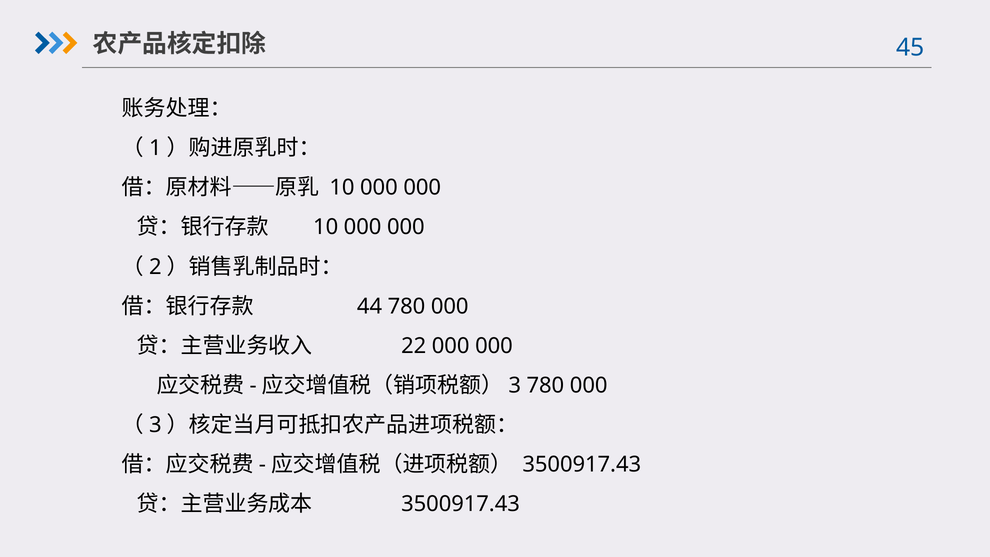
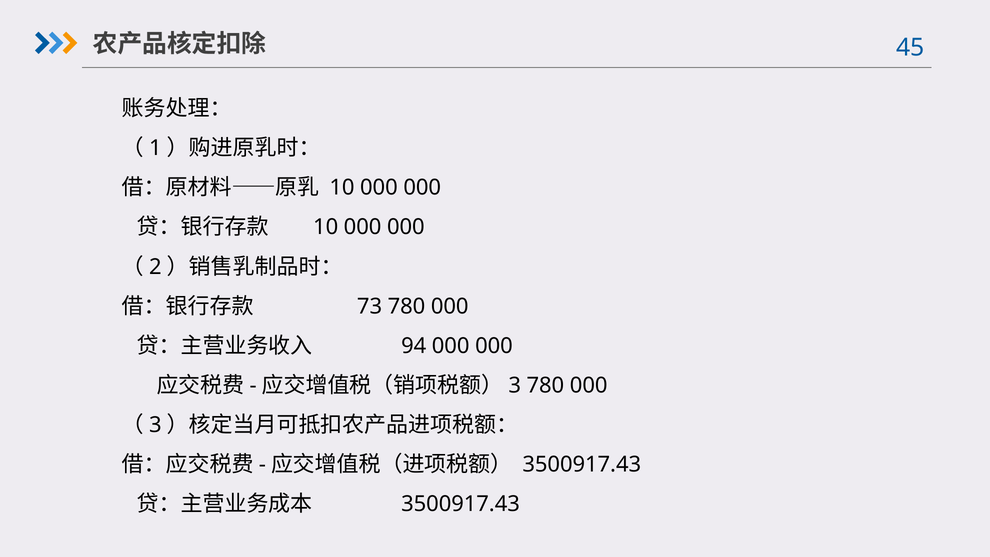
44: 44 -> 73 (370, 306)
22: 22 -> 94 (414, 346)
